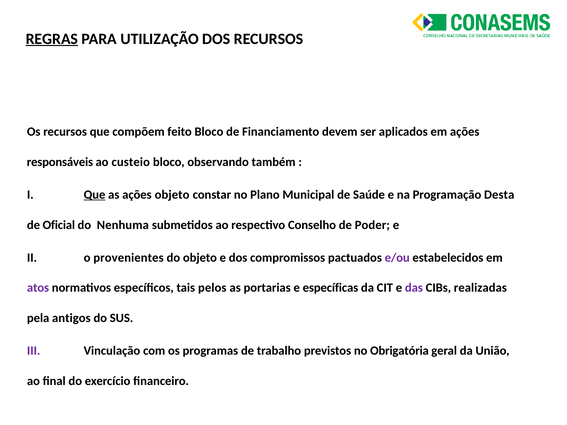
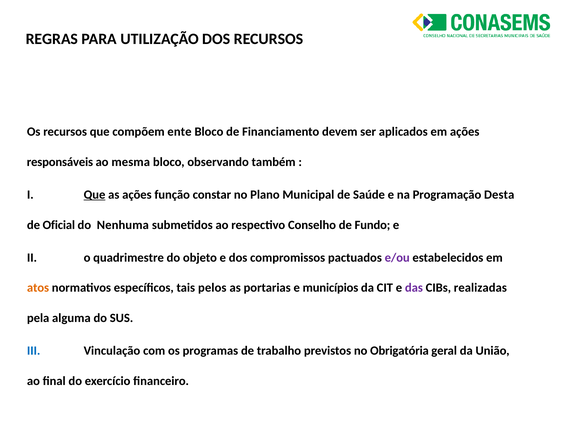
REGRAS underline: present -> none (52, 39)
feito: feito -> ente (179, 132)
custeio: custeio -> mesma (131, 162)
ações objeto: objeto -> função (172, 195)
Poder: Poder -> Fundo (372, 225)
provenientes: provenientes -> quadrimestre (129, 258)
atos colour: purple -> orange (38, 288)
específicas: específicas -> municípios (330, 288)
antigos: antigos -> alguma (71, 318)
III colour: purple -> blue (34, 351)
